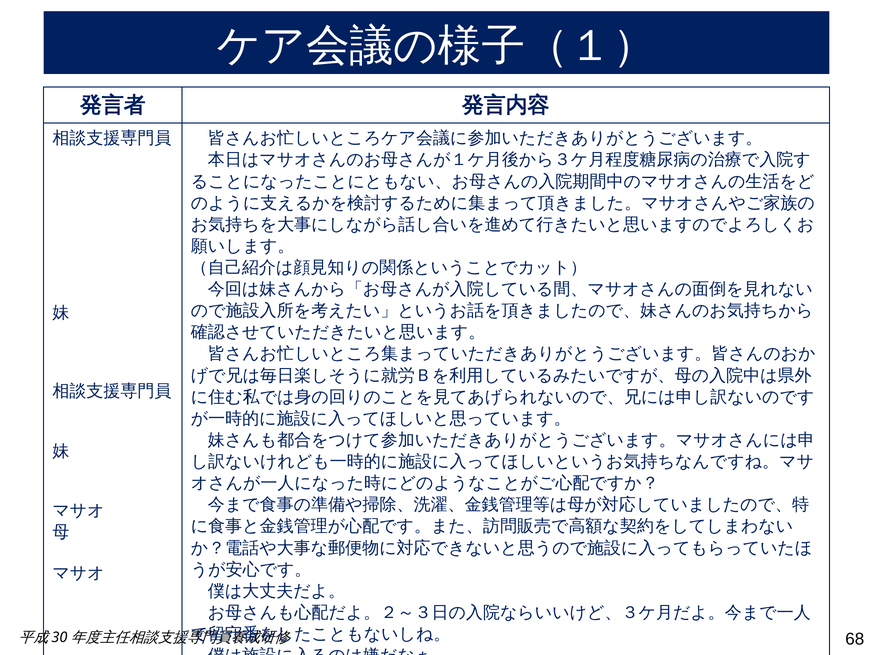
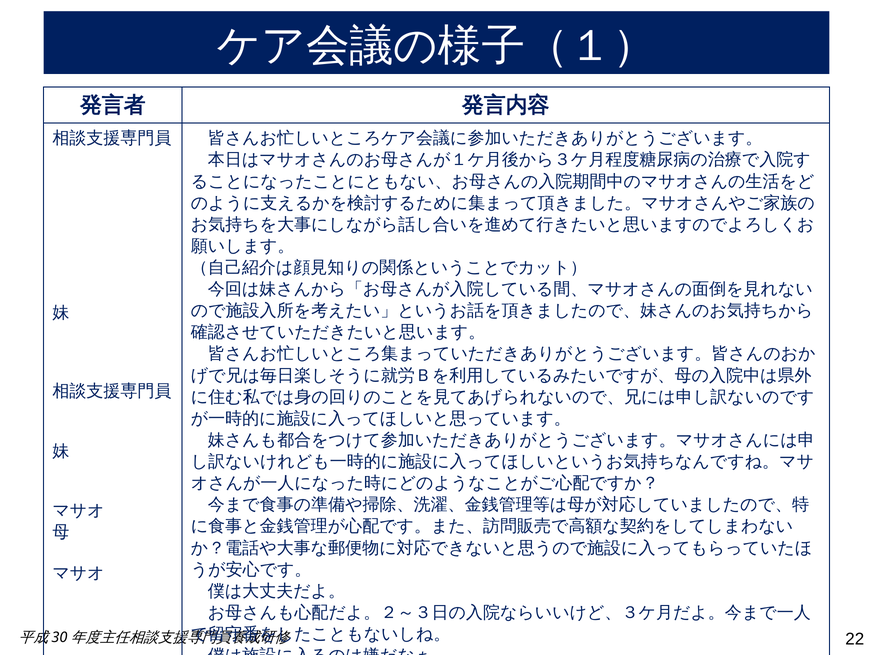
68: 68 -> 22 (855, 639)
